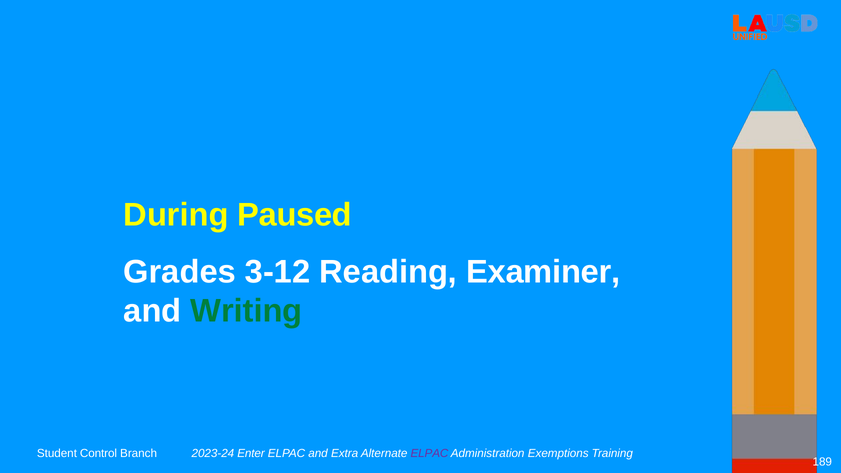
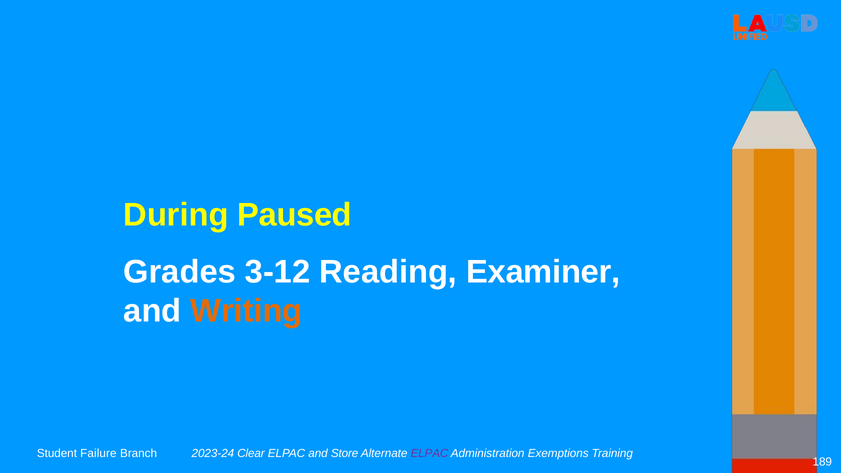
Writing colour: green -> orange (246, 311)
Control: Control -> Failure (98, 453)
Enter: Enter -> Clear (251, 453)
Extra: Extra -> Store (345, 453)
